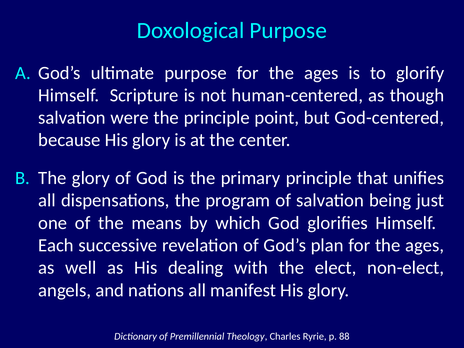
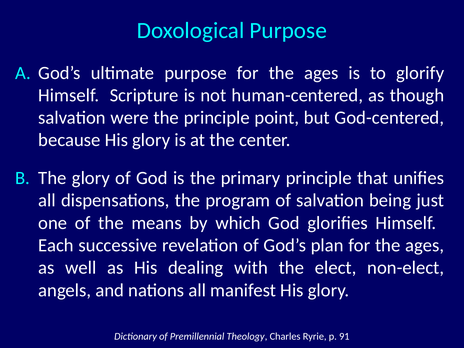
88: 88 -> 91 (344, 336)
